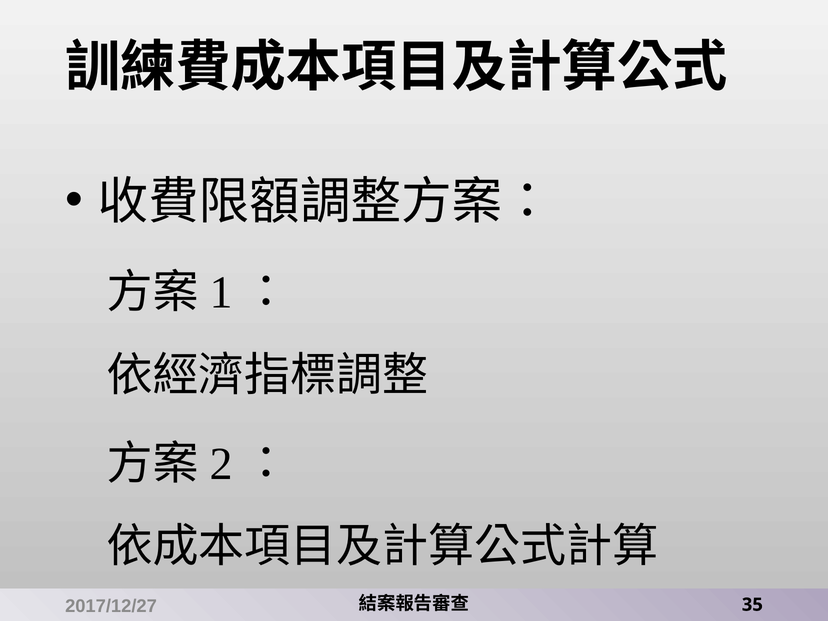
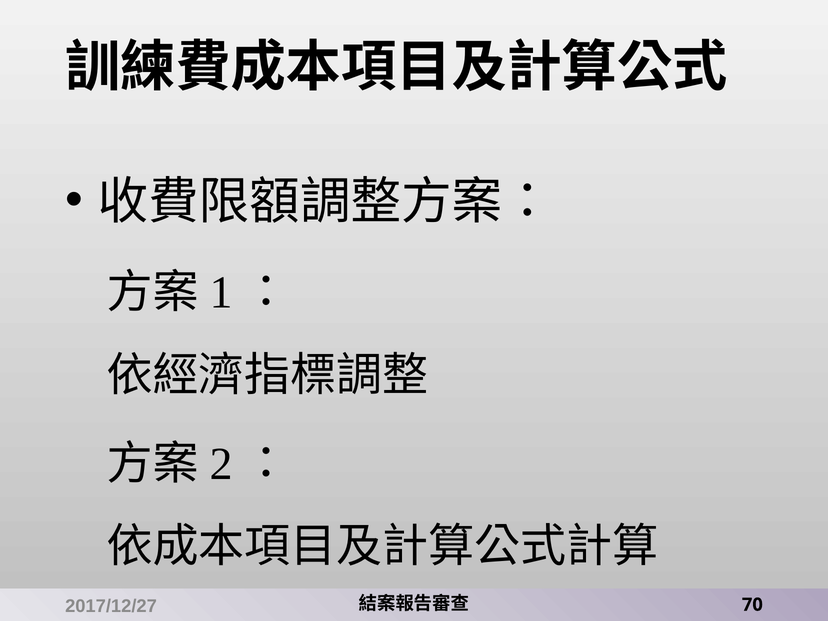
35: 35 -> 70 (752, 605)
